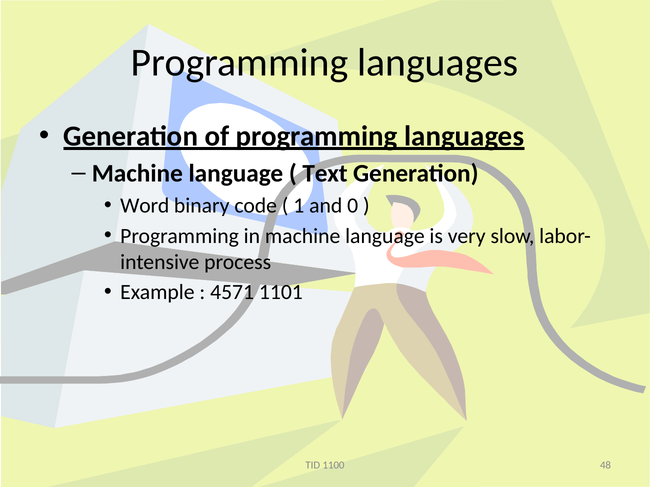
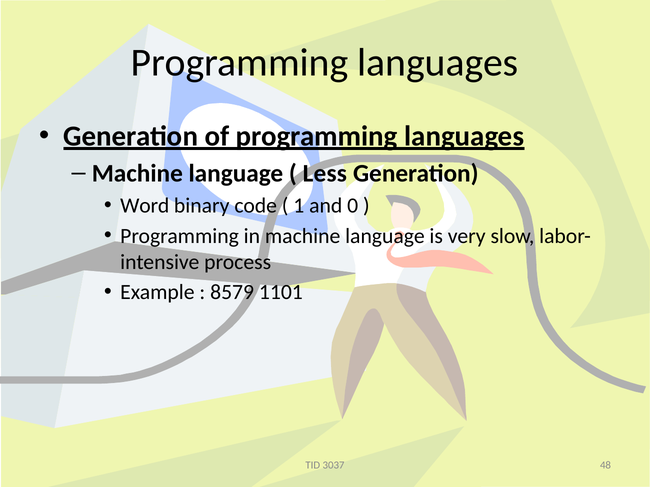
Text: Text -> Less (325, 174)
4571: 4571 -> 8579 (232, 293)
1100: 1100 -> 3037 (334, 466)
